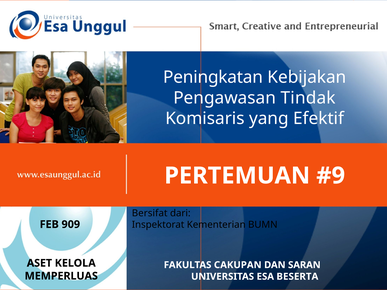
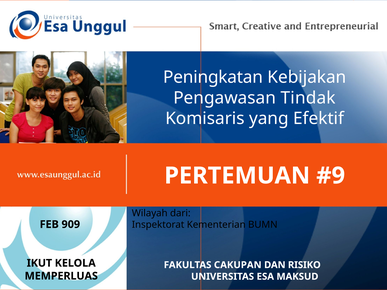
Bersifat: Bersifat -> Wilayah (150, 213)
ASET: ASET -> IKUT (39, 263)
SARAN: SARAN -> RISIKO (304, 265)
BESERTA: BESERTA -> MAKSUD (297, 277)
